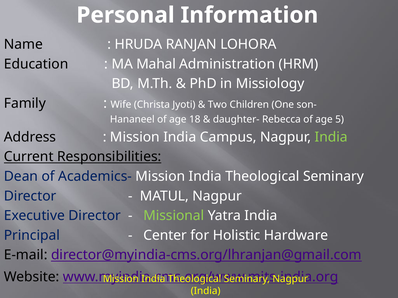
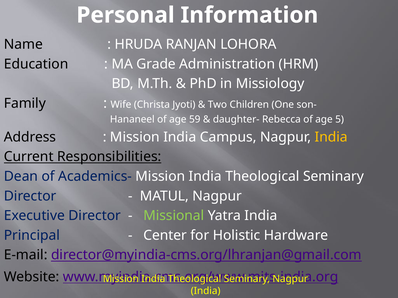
Mahal: Mahal -> Grade (156, 64)
18: 18 -> 59 (195, 120)
India colour: light green -> yellow (331, 137)
